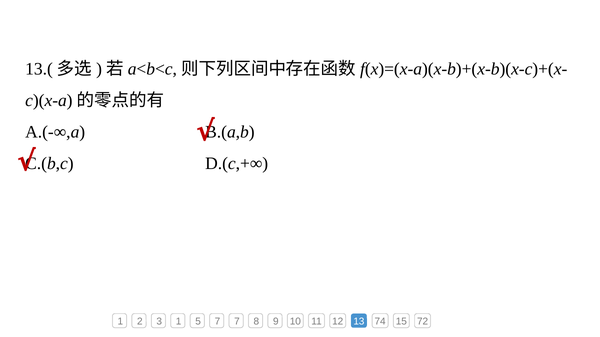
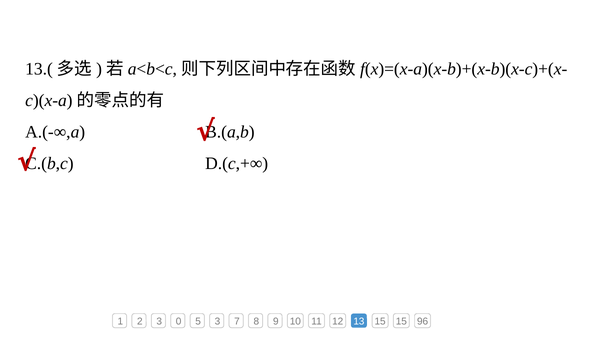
3 1: 1 -> 0 (179, 322)
5 7: 7 -> 3 (217, 322)
13 74: 74 -> 15 (380, 322)
72: 72 -> 96 (423, 322)
